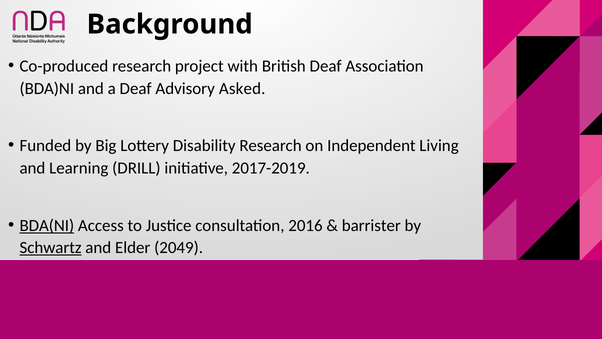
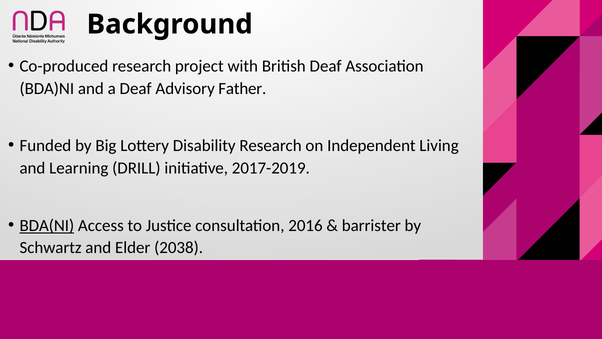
Asked: Asked -> Father (242, 88)
Schwartz underline: present -> none (51, 248)
2049: 2049 -> 2038 (179, 248)
